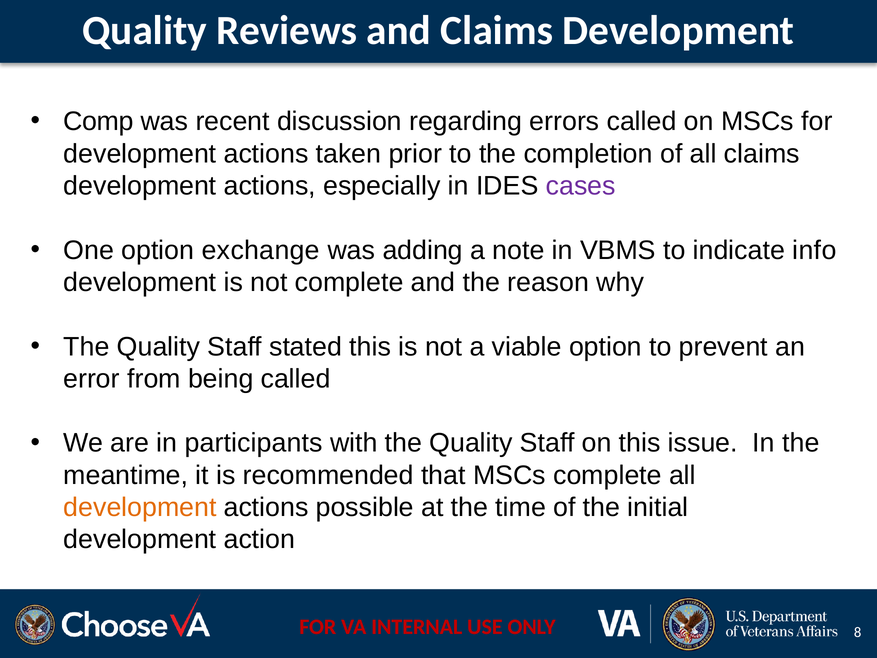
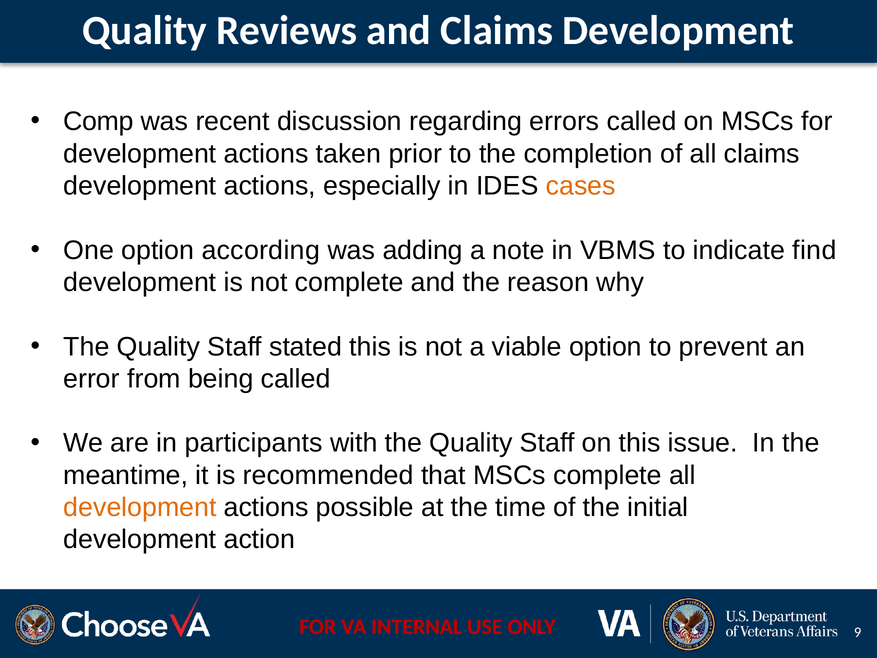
cases colour: purple -> orange (581, 186)
exchange: exchange -> according (261, 250)
info: info -> find (814, 250)
8: 8 -> 9 (858, 632)
